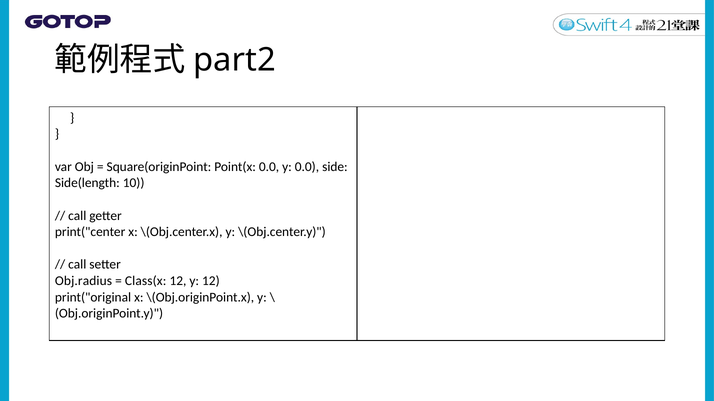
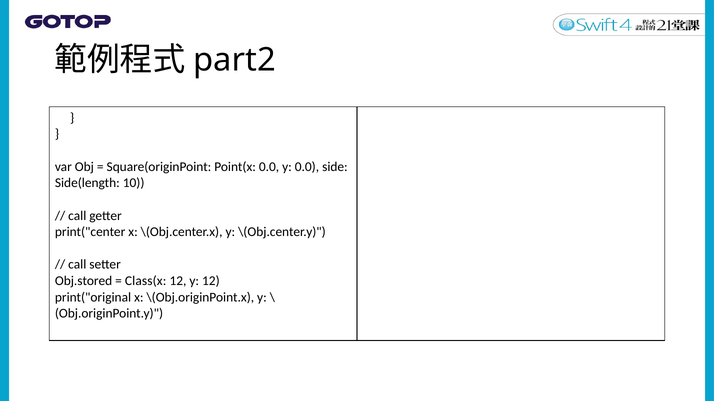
Obj.radius: Obj.radius -> Obj.stored (84, 281)
